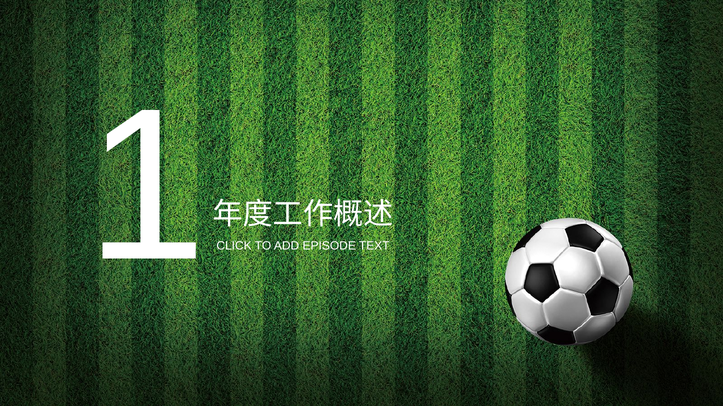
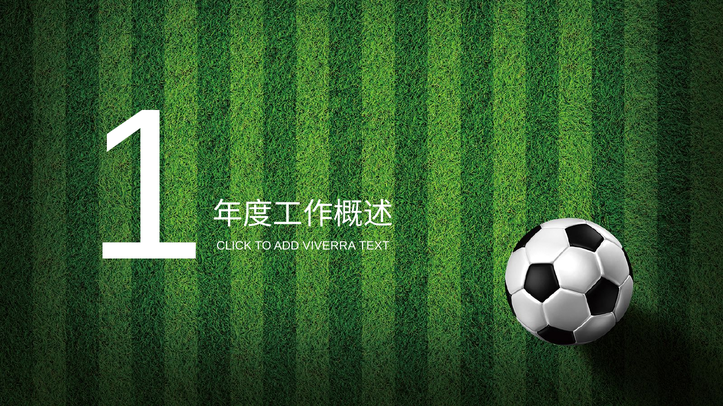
EPISODE: EPISODE -> VIVERRA (329, 246)
